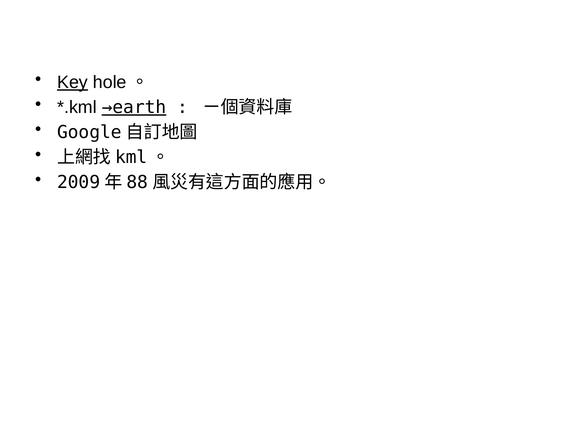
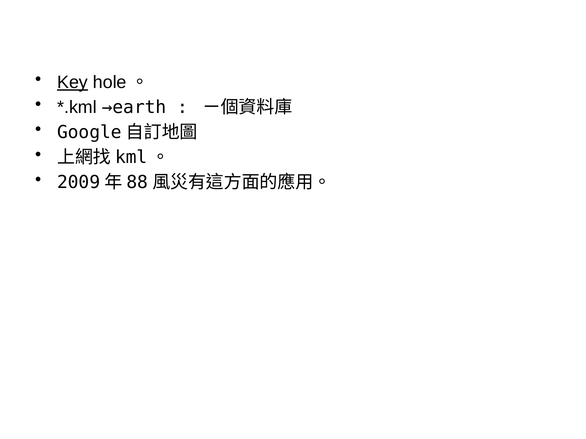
→earth underline: present -> none (134, 107)
